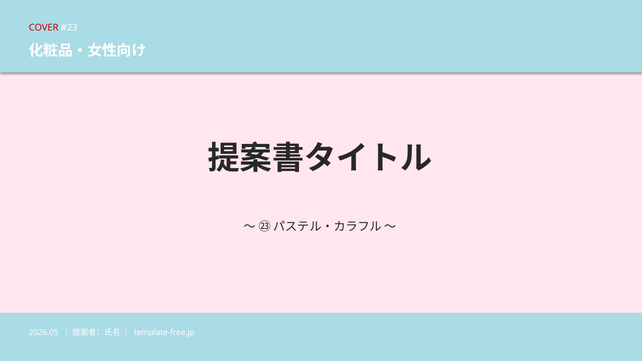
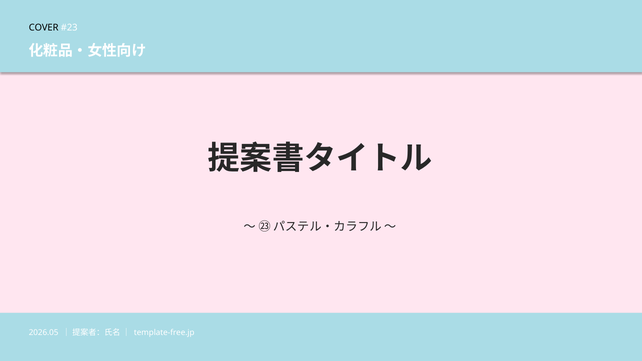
COVER colour: red -> black (44, 28)
